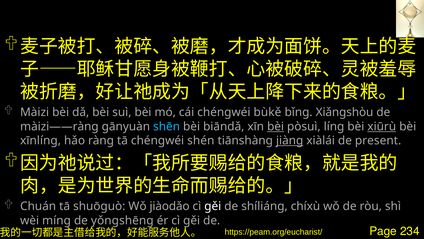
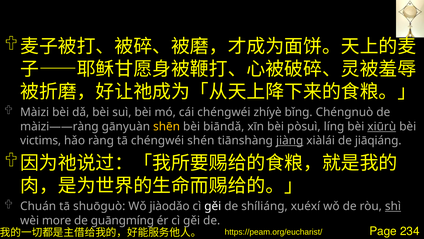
bùkě: bùkě -> zhíyè (268, 112)
Xiǎngshòu: Xiǎngshòu -> Chéngnuò (344, 112)
shēn colour: light blue -> yellow (167, 126)
bèi underline: present -> none (276, 126)
xīnlíng: xīnlíng -> victims (41, 140)
present: present -> jiāqiáng (378, 140)
chíxù: chíxù -> xuéxí (305, 206)
shì underline: none -> present (393, 206)
míng: míng -> more (57, 220)
yǒngshēng: yǒngshēng -> guāngmíng (122, 220)
